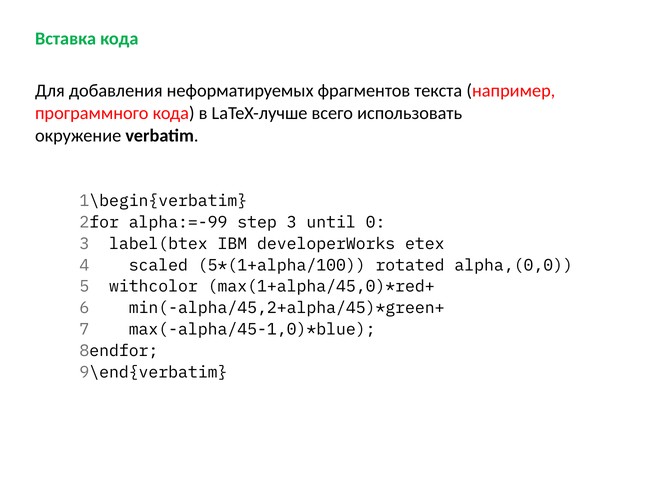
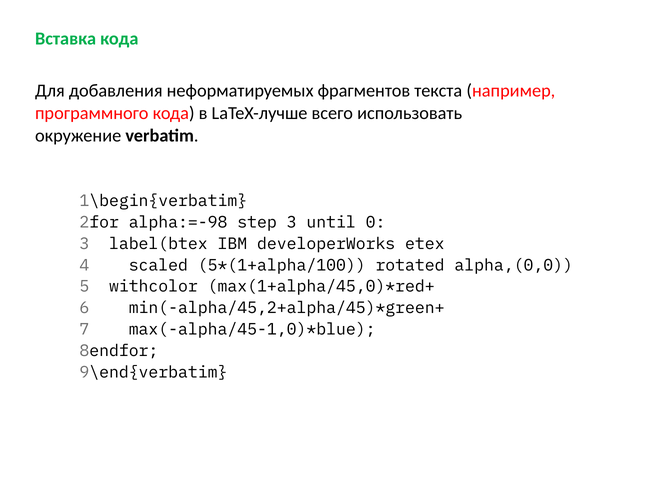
alpha:=-99: alpha:=-99 -> alpha:=-98 (178, 222)
